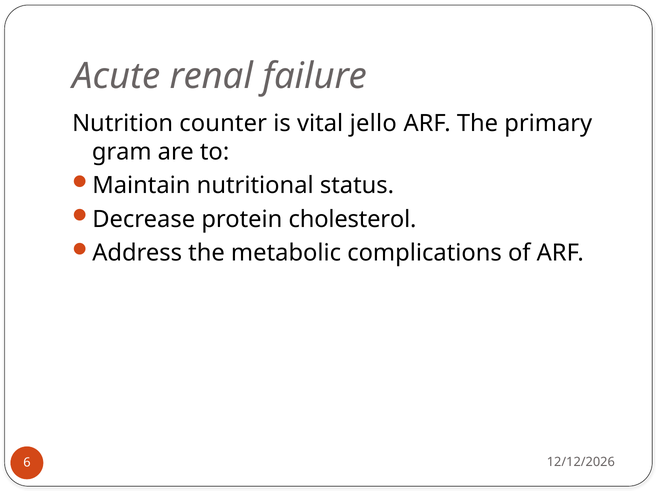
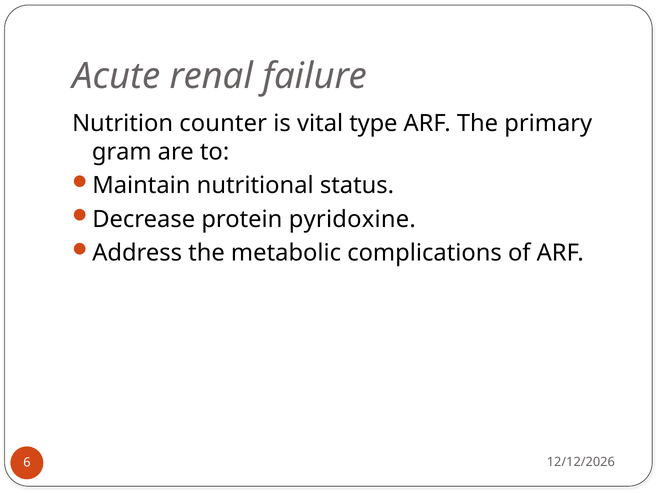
jello: jello -> type (373, 123)
cholesterol: cholesterol -> pyridoxine (352, 219)
